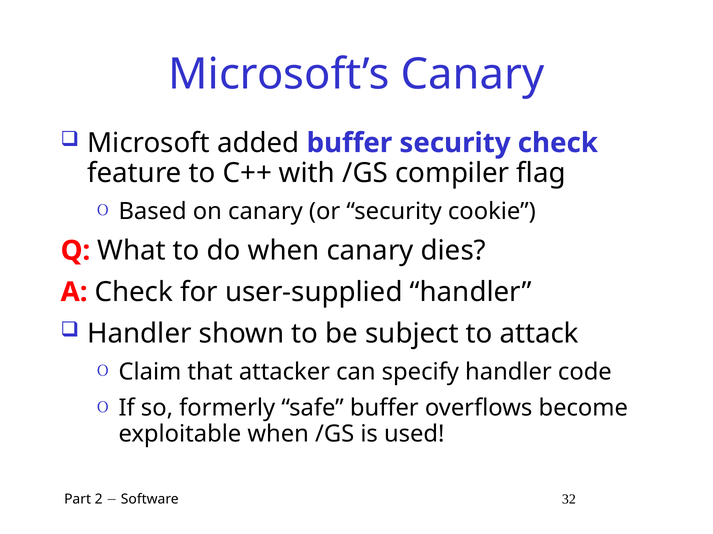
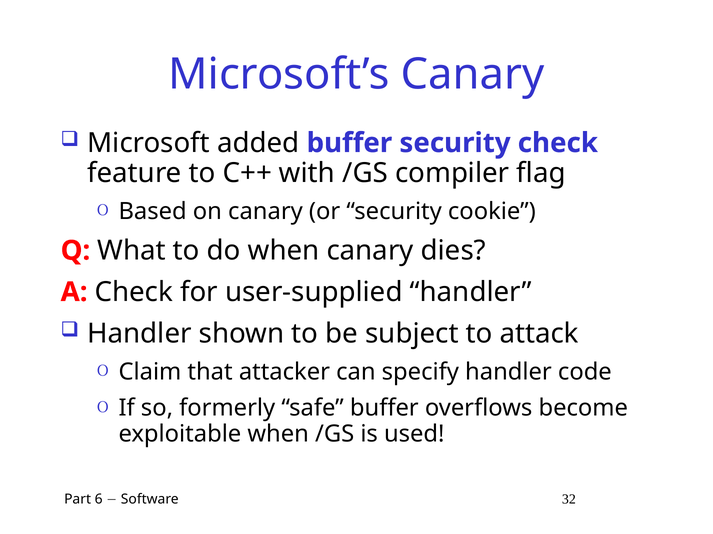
2: 2 -> 6 (99, 500)
